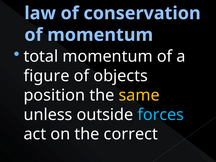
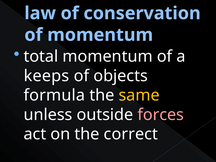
figure: figure -> keeps (46, 76)
position: position -> formula (54, 95)
forces colour: light blue -> pink (161, 115)
